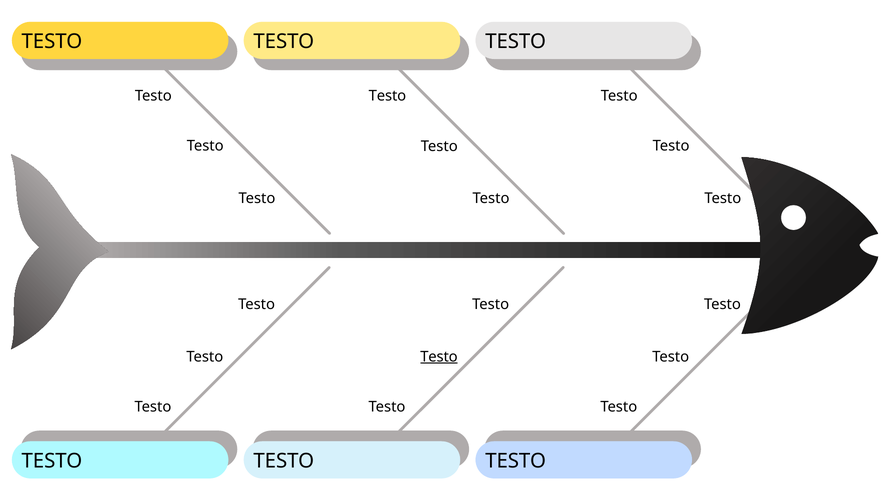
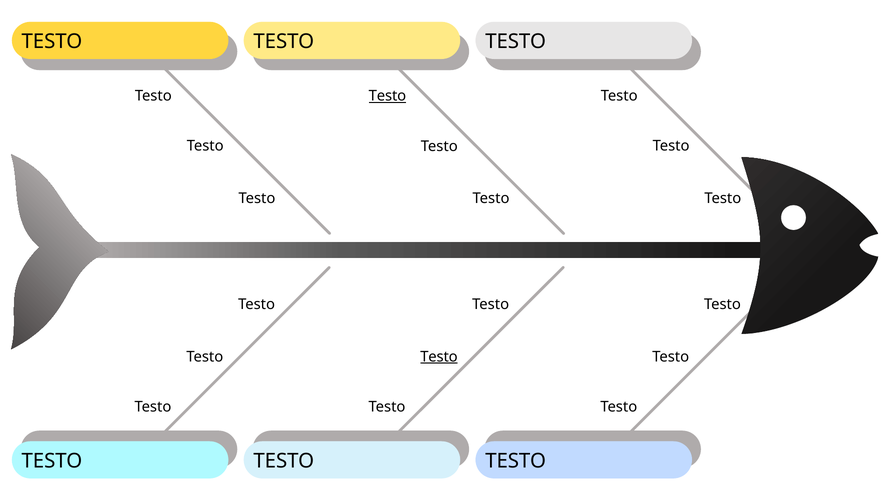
Testo underline: none -> present (387, 96)
